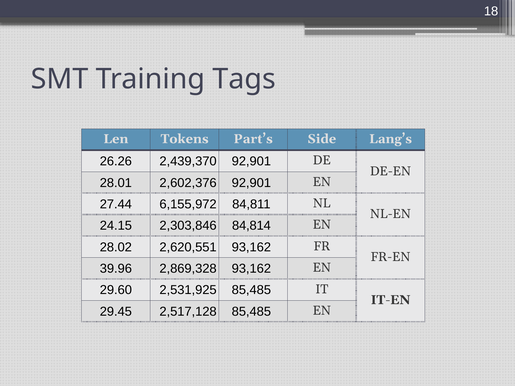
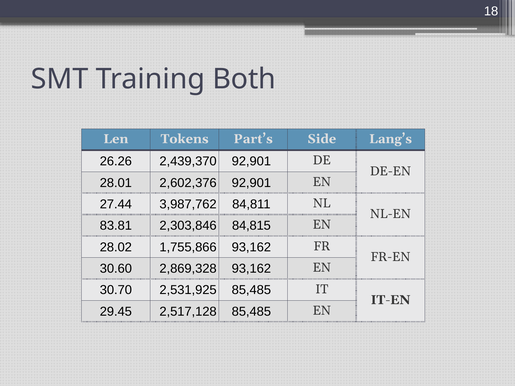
Tags: Tags -> Both (244, 79)
6,155,972: 6,155,972 -> 3,987,762 (188, 204)
24.15: 24.15 -> 83.81 (116, 226)
84,814: 84,814 -> 84,815 (251, 226)
2,620,551: 2,620,551 -> 1,755,866 (188, 247)
39.96: 39.96 -> 30.60 (116, 269)
29.60: 29.60 -> 30.70 (116, 290)
